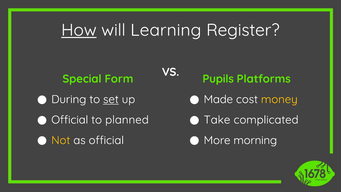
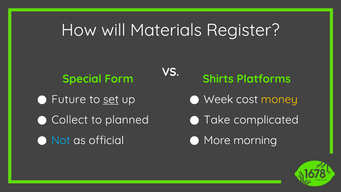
How underline: present -> none (79, 30)
Learning: Learning -> Materials (166, 30)
Pupils: Pupils -> Shirts (218, 79)
During: During -> Future (69, 99)
Made: Made -> Week (218, 99)
Official: Official -> Collect (70, 120)
Not colour: yellow -> light blue (61, 140)
